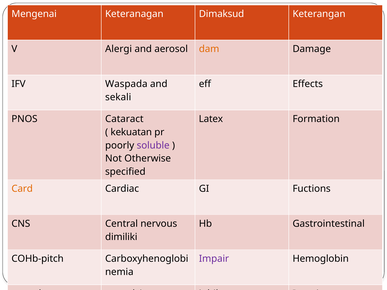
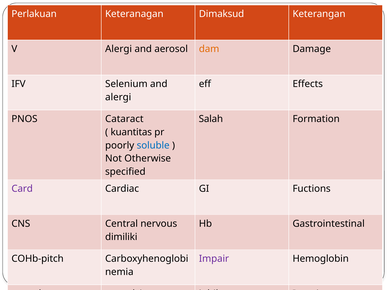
Mengenai: Mengenai -> Perlakuan (34, 14)
Waspada: Waspada -> Selenium (126, 84)
sekali: sekali -> alergi (118, 97)
Latex: Latex -> Salah (211, 119)
kekuatan: kekuatan -> kuantitas (131, 132)
soluble colour: purple -> blue (153, 145)
Card colour: orange -> purple (22, 189)
